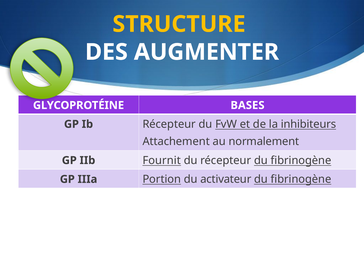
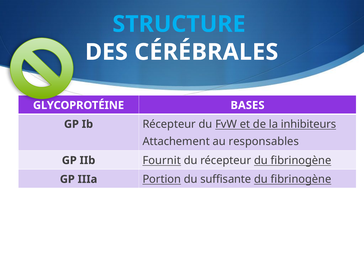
STRUCTURE colour: yellow -> light blue (179, 24)
AUGMENTER: AUGMENTER -> CÉRÉBRALES (206, 52)
normalement: normalement -> responsables (264, 142)
activateur: activateur -> suffisante (226, 179)
